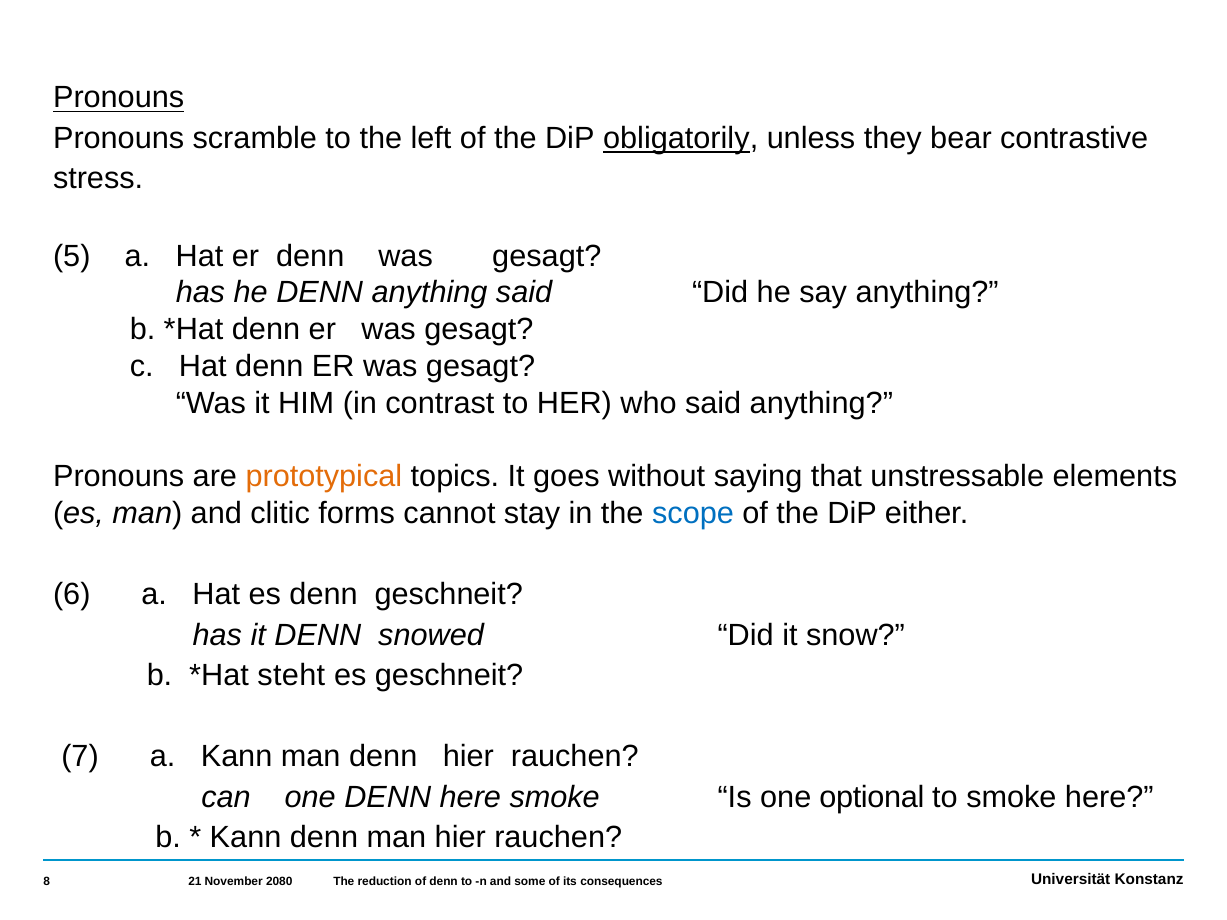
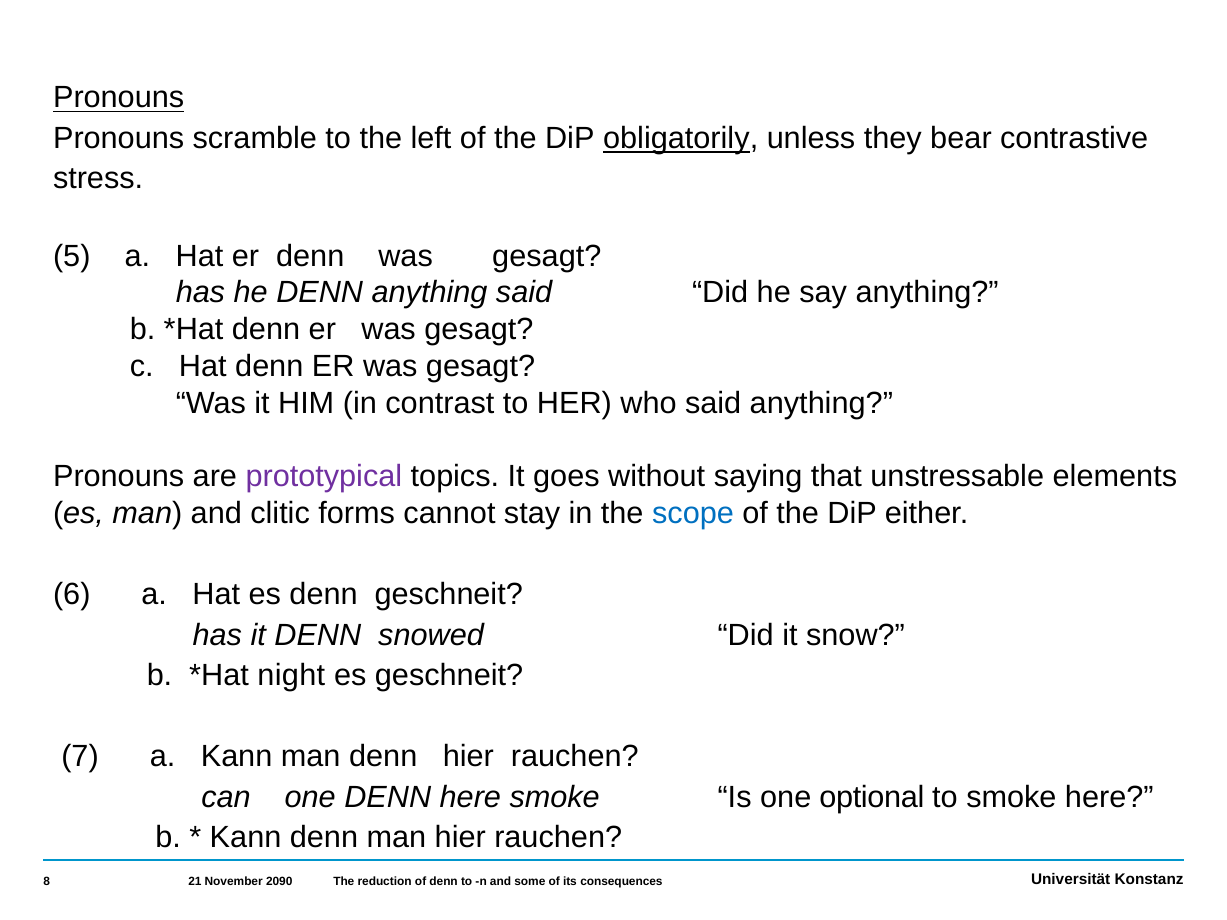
prototypical colour: orange -> purple (324, 477)
steht: steht -> night (291, 676)
2080: 2080 -> 2090 (279, 881)
